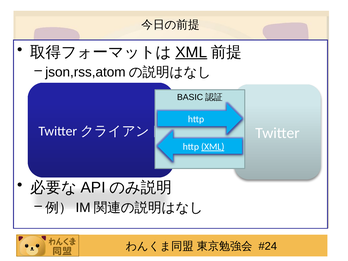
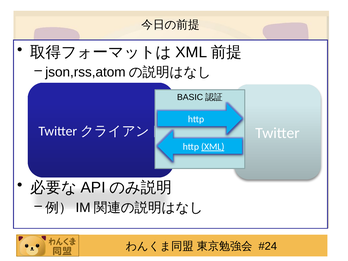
XML underline: present -> none (191, 52)
